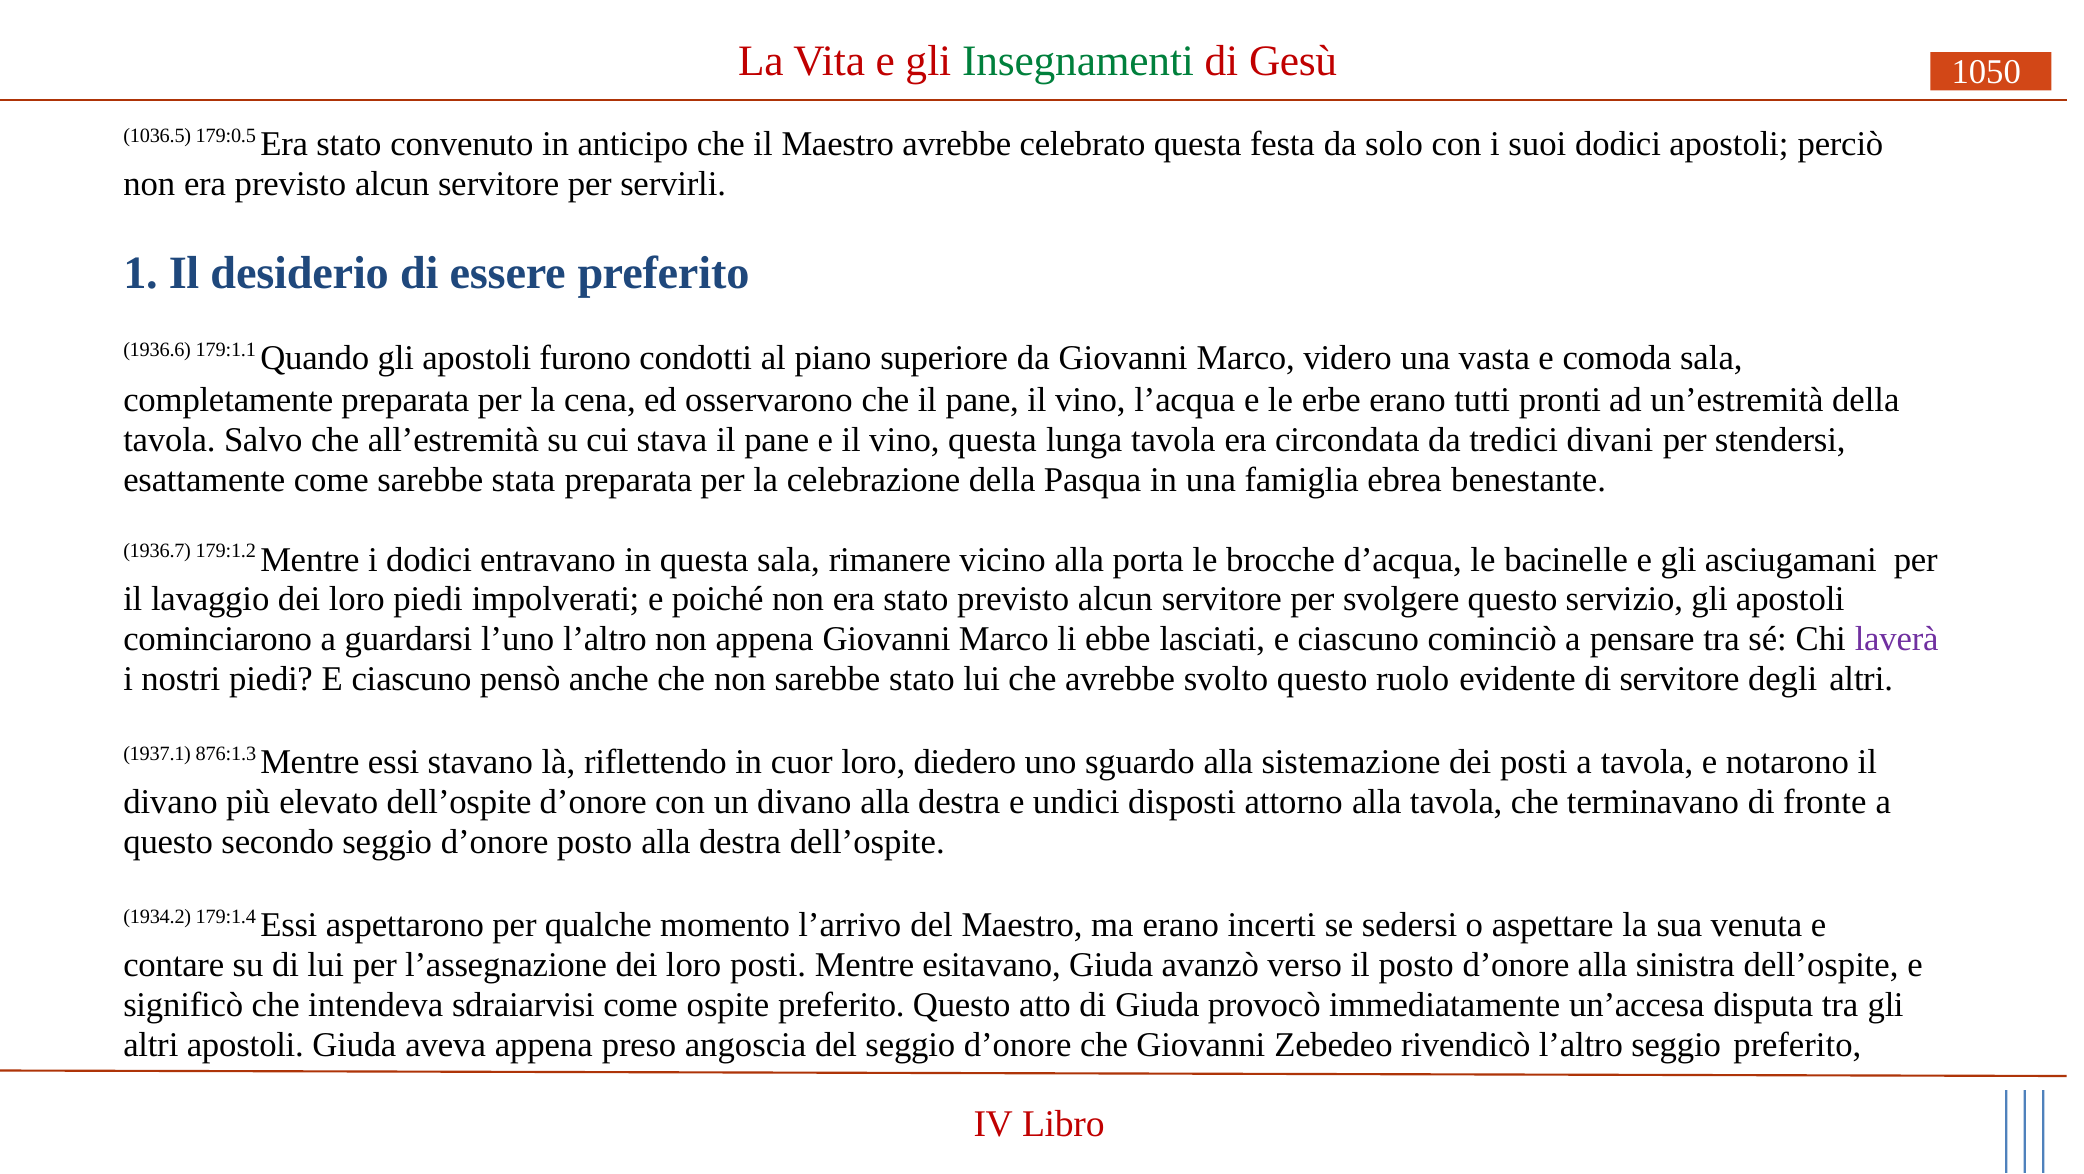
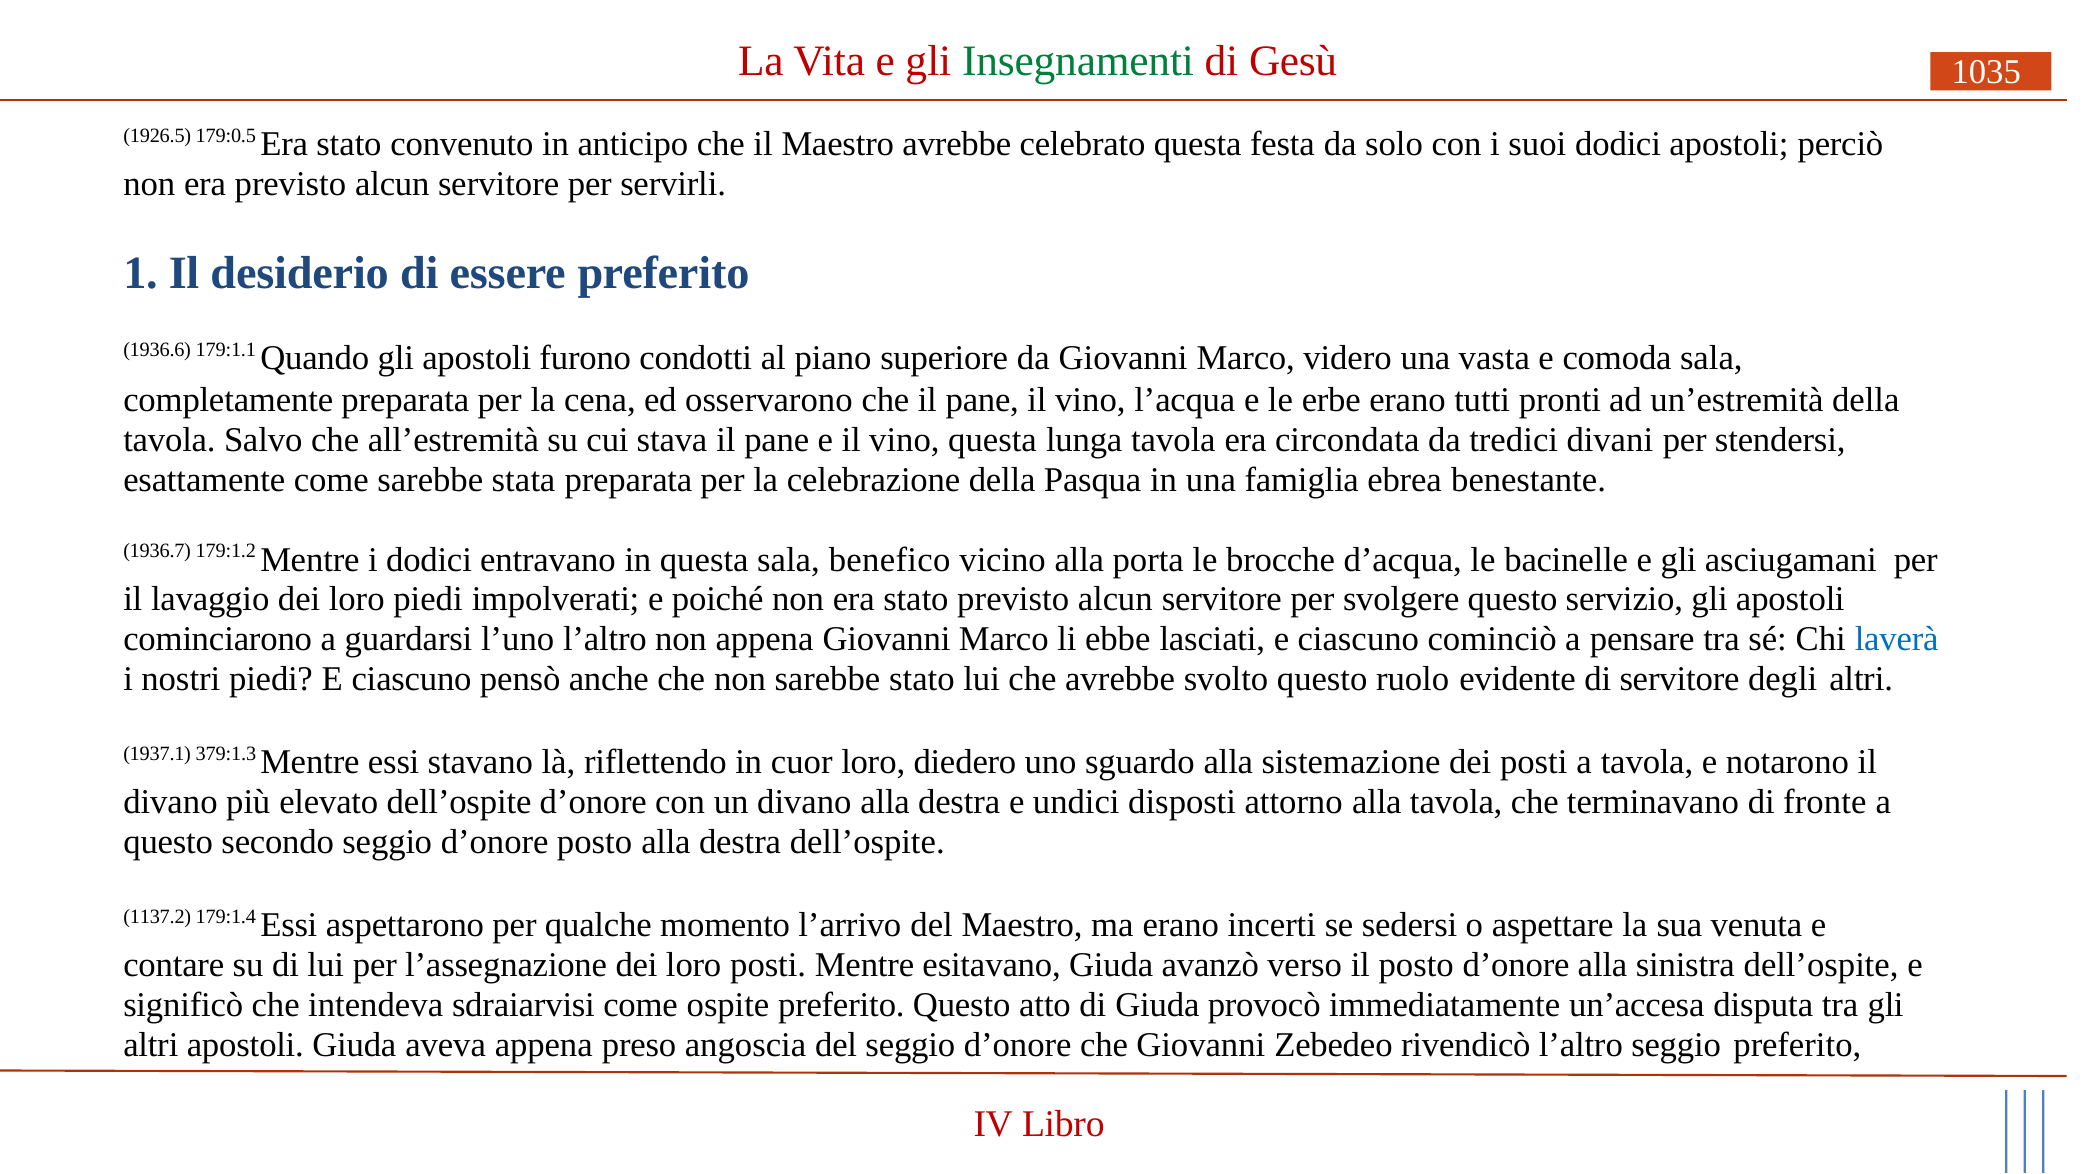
1050: 1050 -> 1035 (1986, 72)
1036.5: 1036.5 -> 1926.5 (157, 136)
rimanere: rimanere -> benefico (890, 560)
laverà colour: purple -> blue (1897, 639)
876:1.3: 876:1.3 -> 379:1.3 (226, 754)
1934.2: 1934.2 -> 1137.2 (157, 916)
